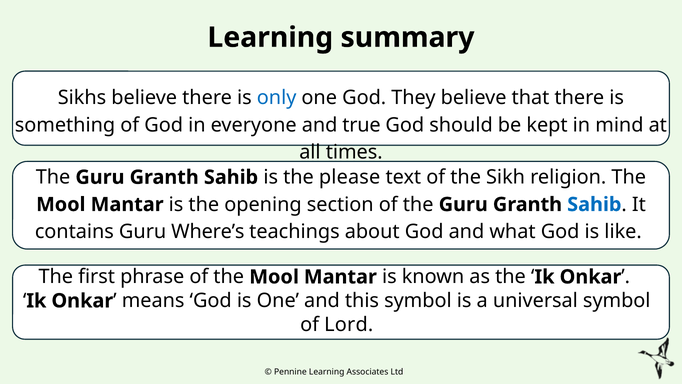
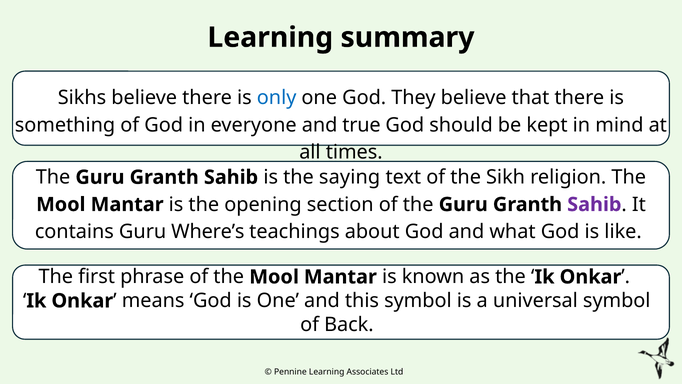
please: please -> saying (350, 177)
Sahib colour: blue -> purple (594, 204)
Lord: Lord -> Back (349, 324)
